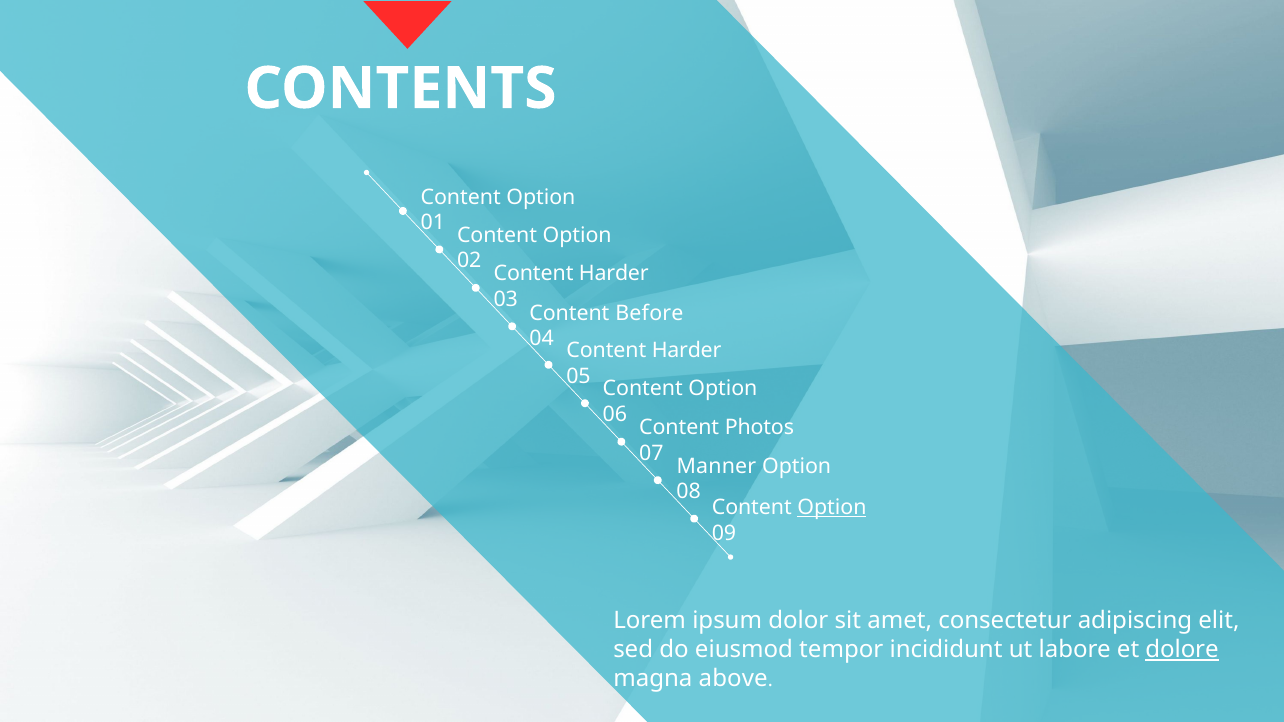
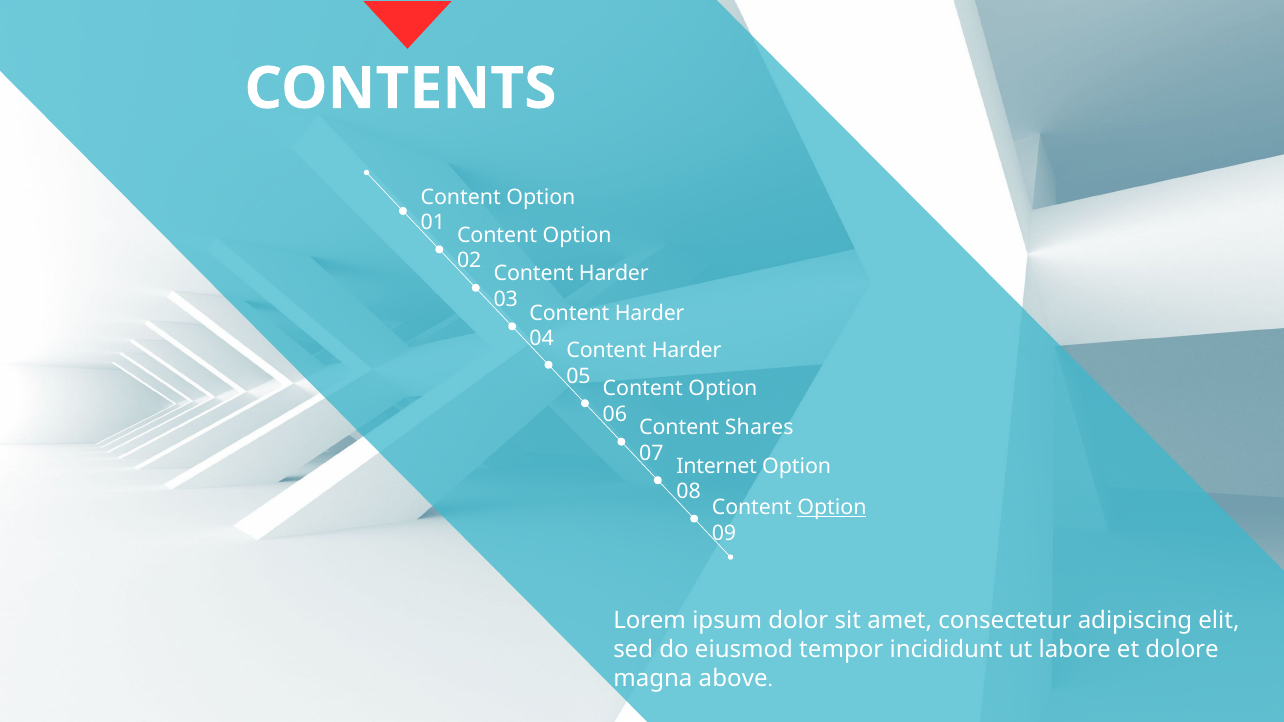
Before: Before -> Harder (650, 313)
Photos: Photos -> Shares (759, 428)
Manner: Manner -> Internet (717, 466)
dolore underline: present -> none (1182, 650)
